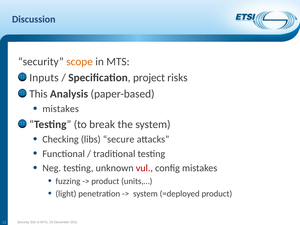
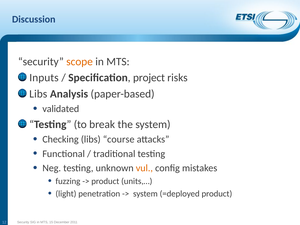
This: This -> Libs (38, 94)
mistakes: mistakes -> validated (61, 109)
secure: secure -> course (119, 139)
vul colour: red -> orange (144, 168)
